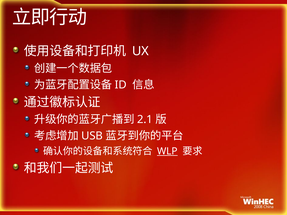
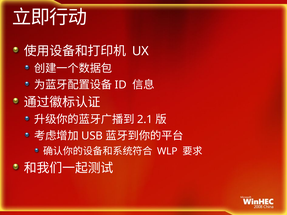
WLP underline: present -> none (167, 151)
